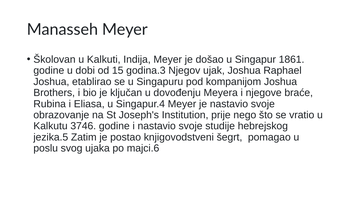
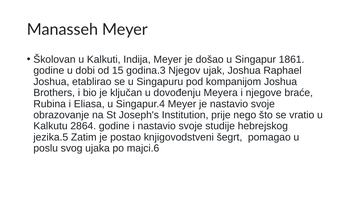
3746: 3746 -> 2864 (83, 126)
